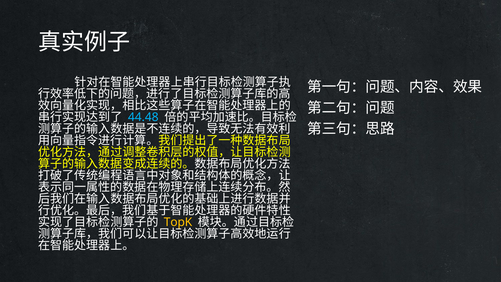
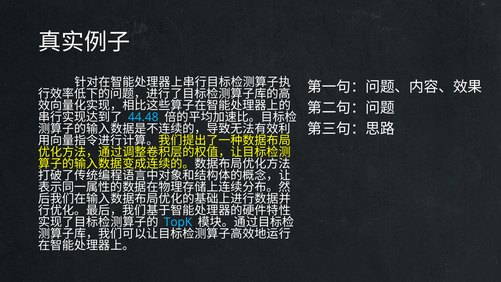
TopK colour: yellow -> light blue (178, 222)
